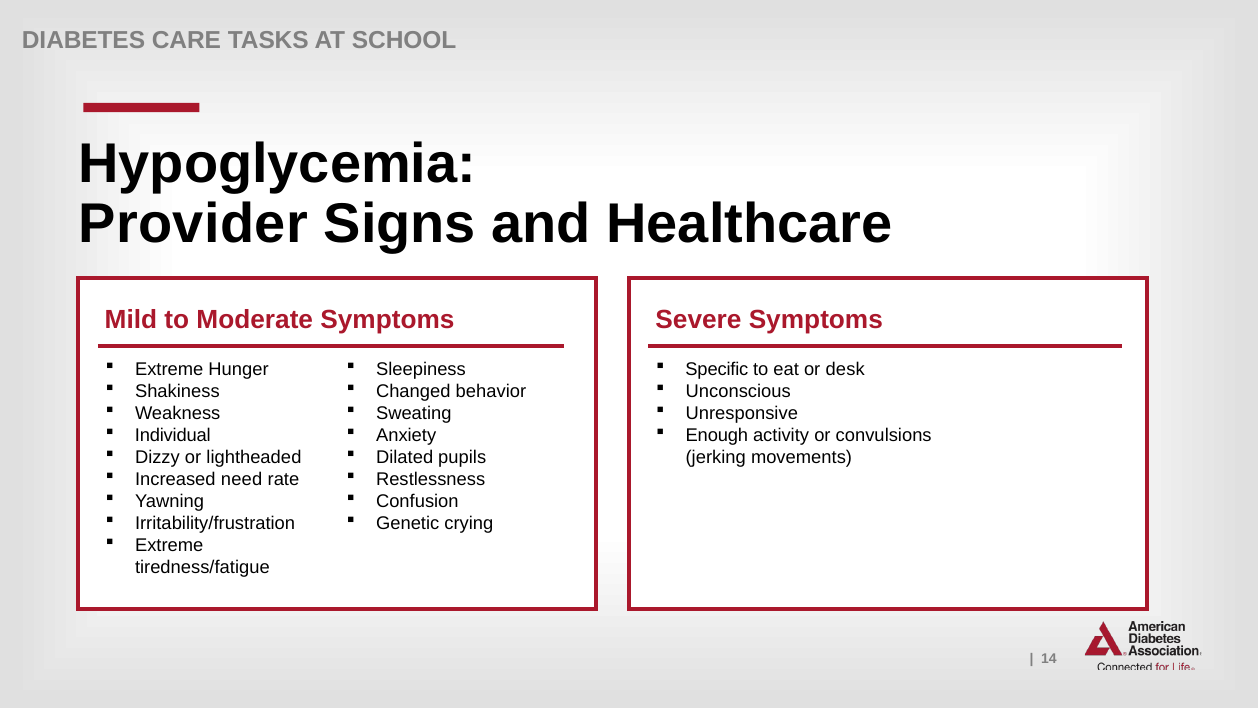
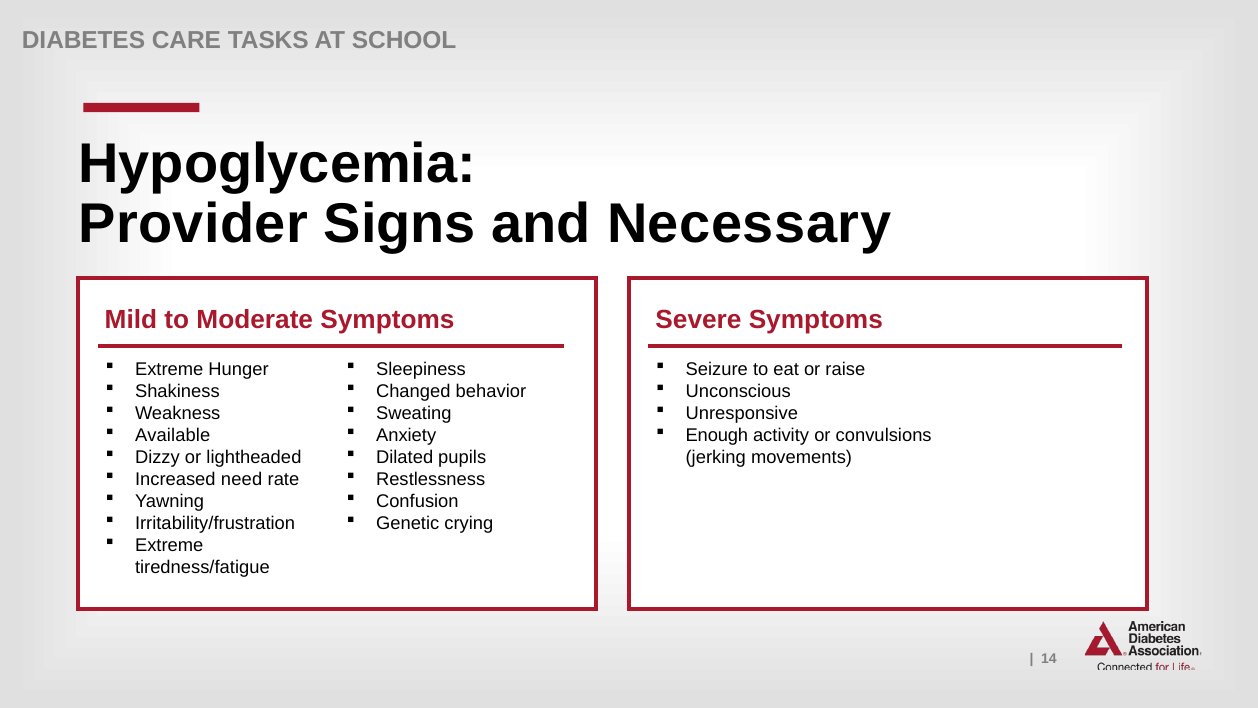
Healthcare: Healthcare -> Necessary (749, 224)
Specific: Specific -> Seizure (717, 369)
desk: desk -> raise (845, 369)
Individual: Individual -> Available (173, 435)
